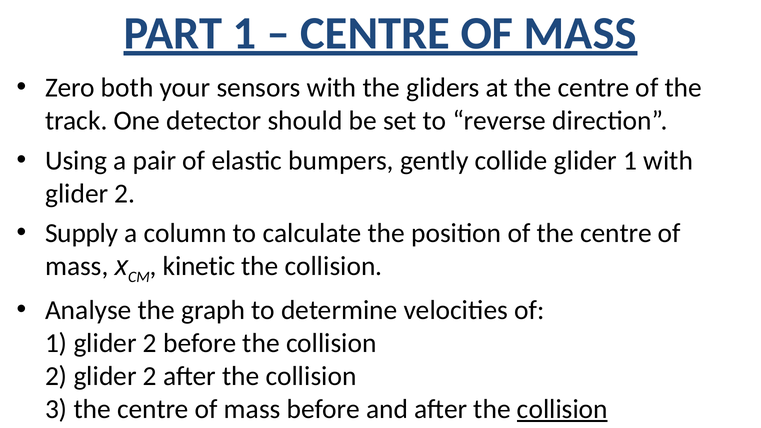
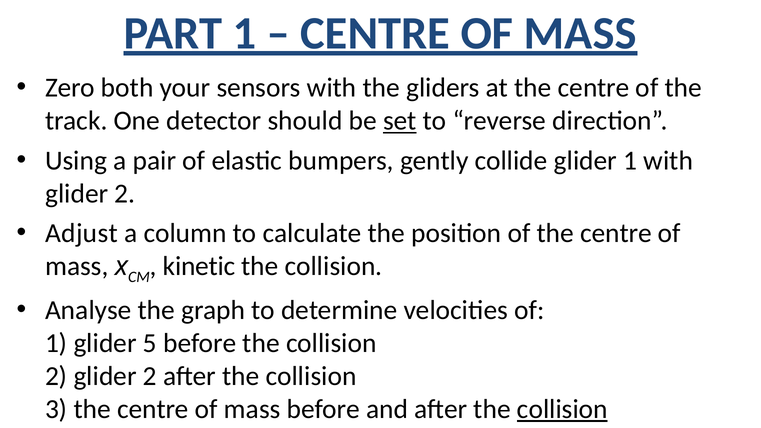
set underline: none -> present (400, 121)
Supply: Supply -> Adjust (81, 233)
1 glider 2: 2 -> 5 (150, 343)
